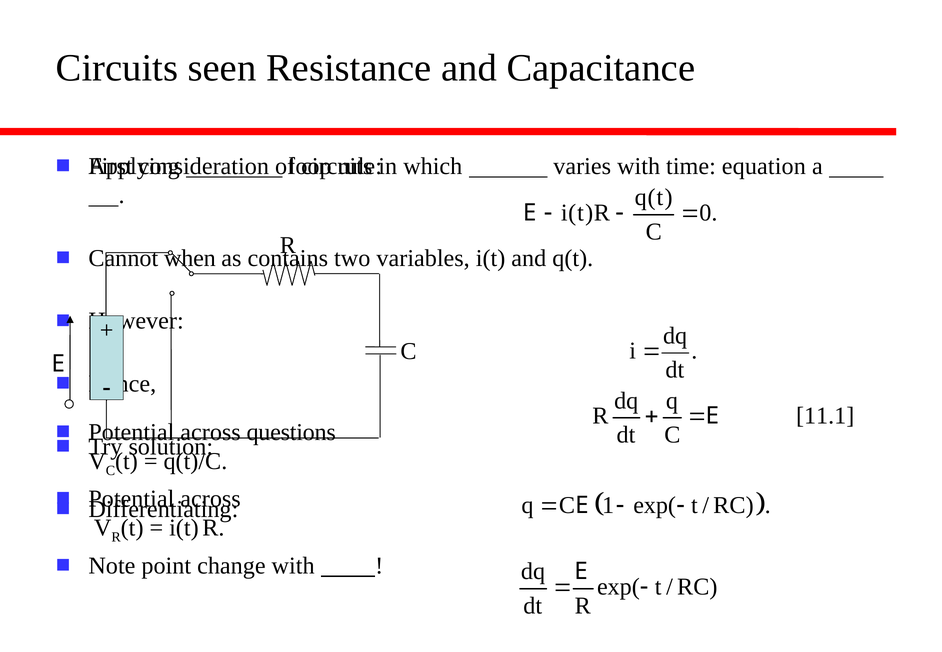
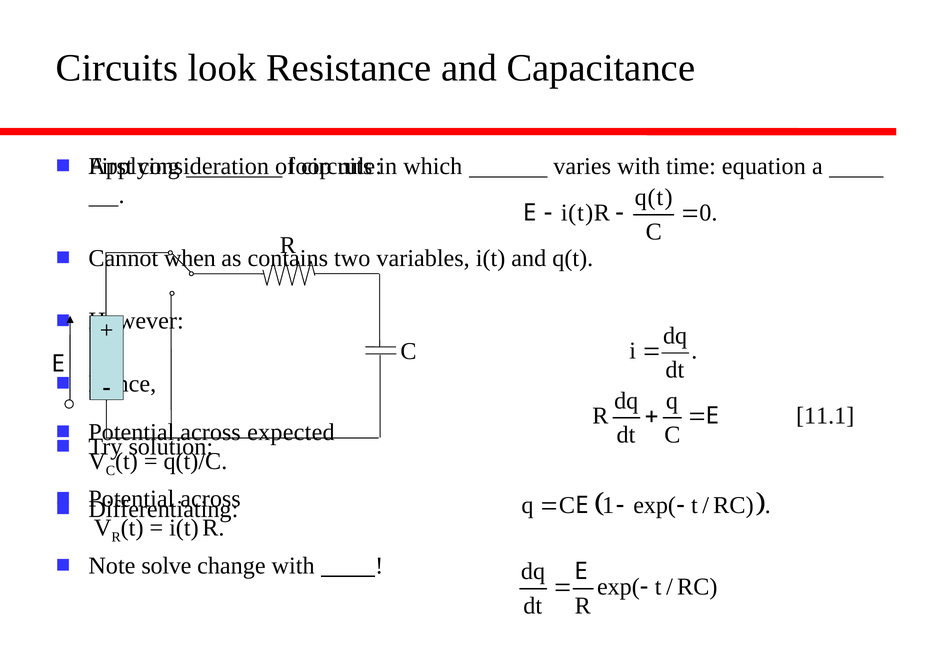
seen: seen -> look (222, 68)
questions: questions -> expected (291, 432)
point: point -> solve (166, 566)
